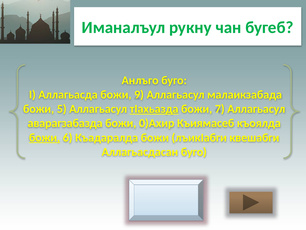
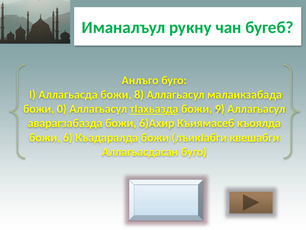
9: 9 -> 8 (139, 94)
5: 5 -> 0 (62, 109)
7: 7 -> 9 (220, 109)
0)Ахир: 0)Ахир -> 6)Ахир (157, 123)
божи underline: present -> none (45, 137)
